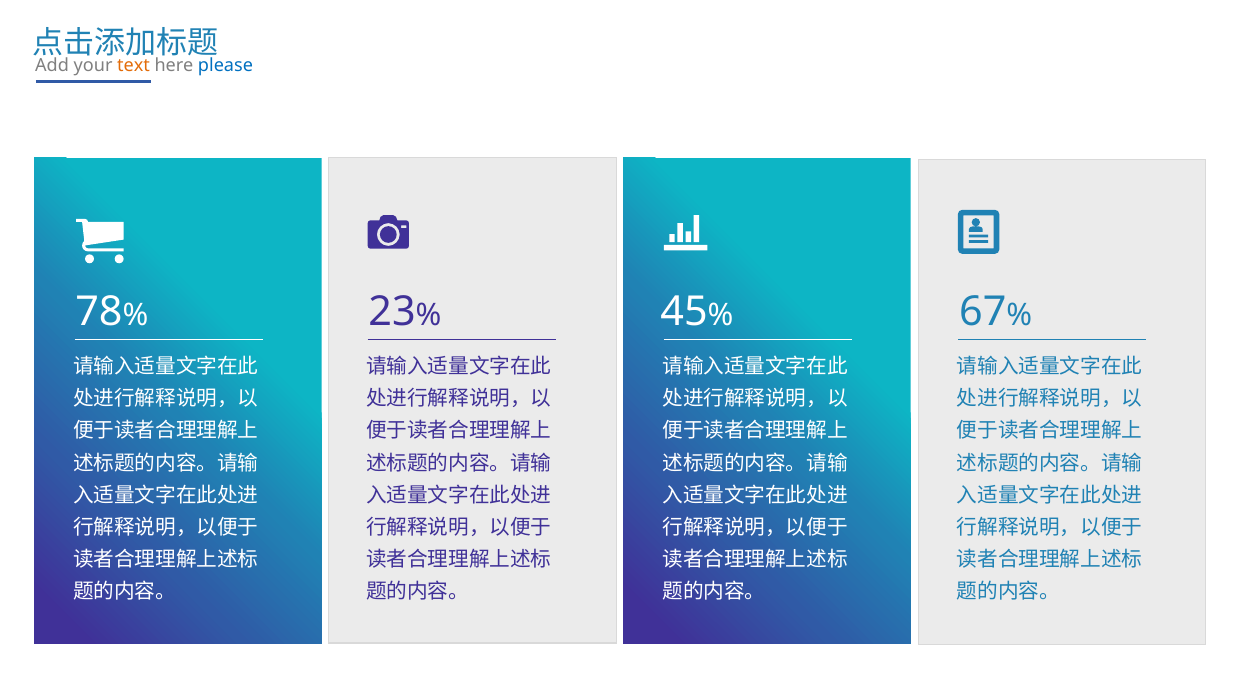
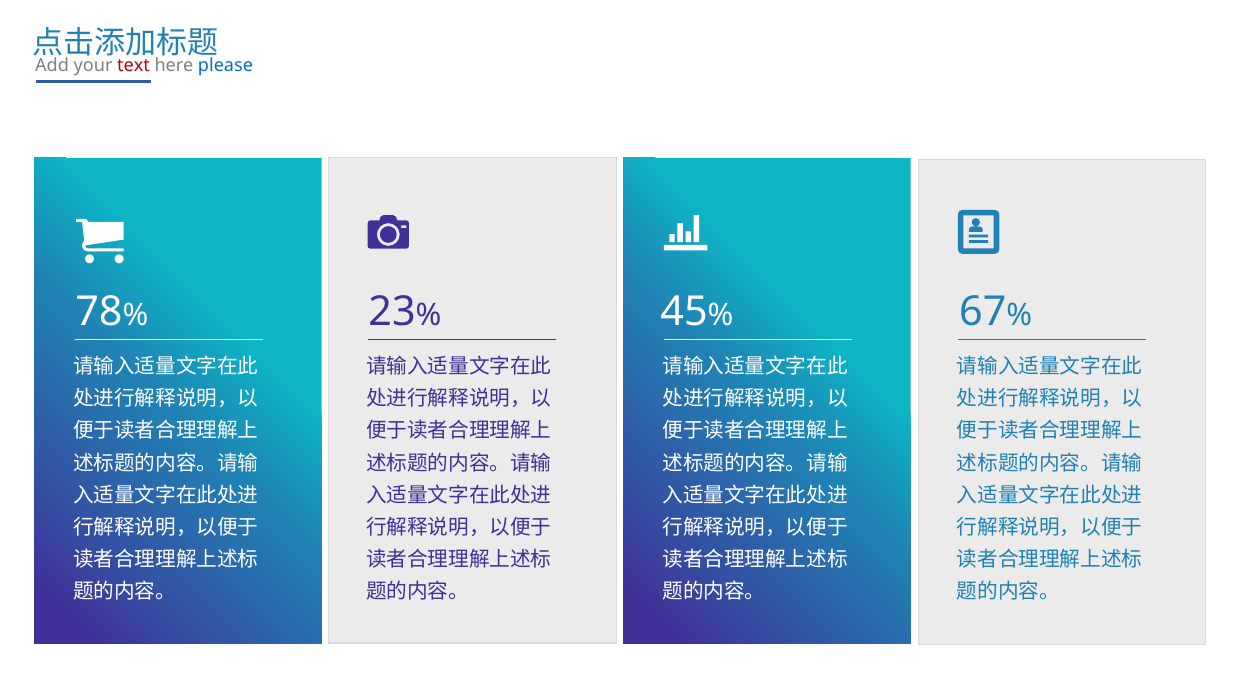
text colour: orange -> red (134, 66)
